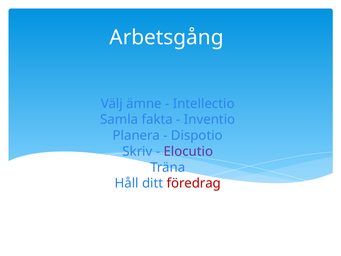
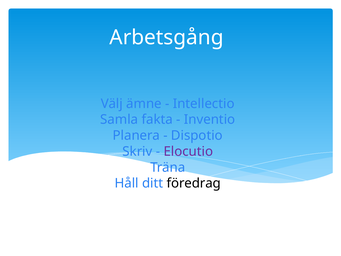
föredrag colour: red -> black (194, 183)
